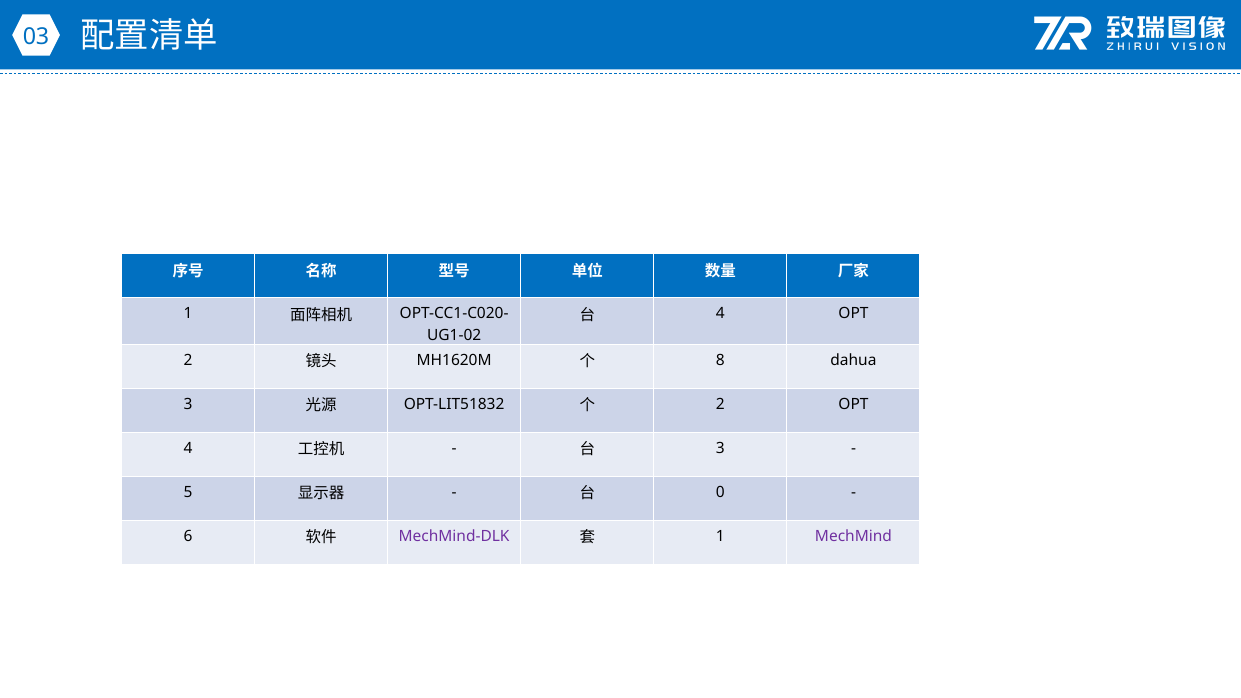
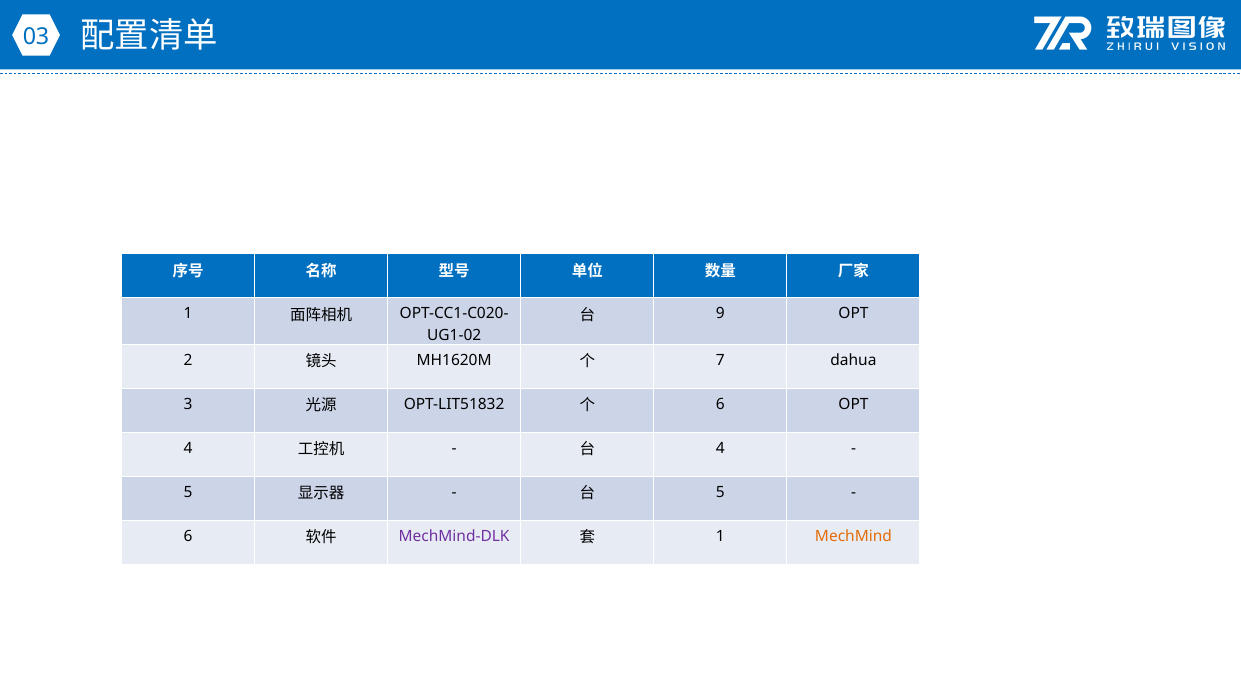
4: 4 -> 9 (720, 314)
8: 8 -> 7 (720, 360)
2: 2 -> 6 (720, 404)
3: 3 -> 4 (720, 448)
0: 0 -> 5 (720, 492)
MechMind colour: purple -> orange (853, 536)
